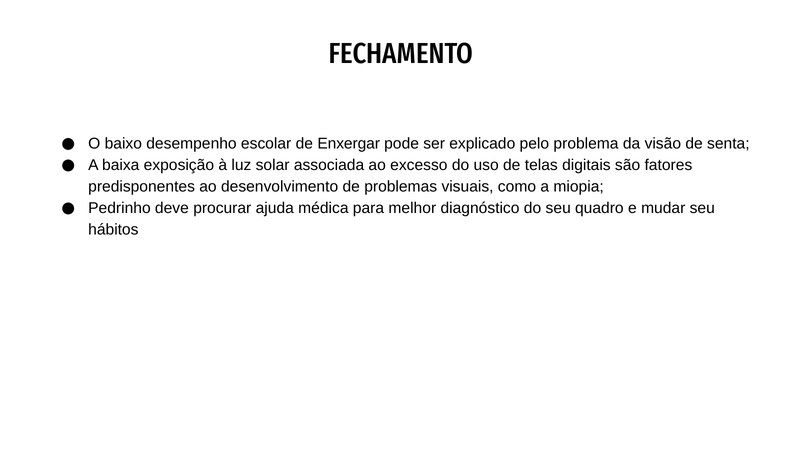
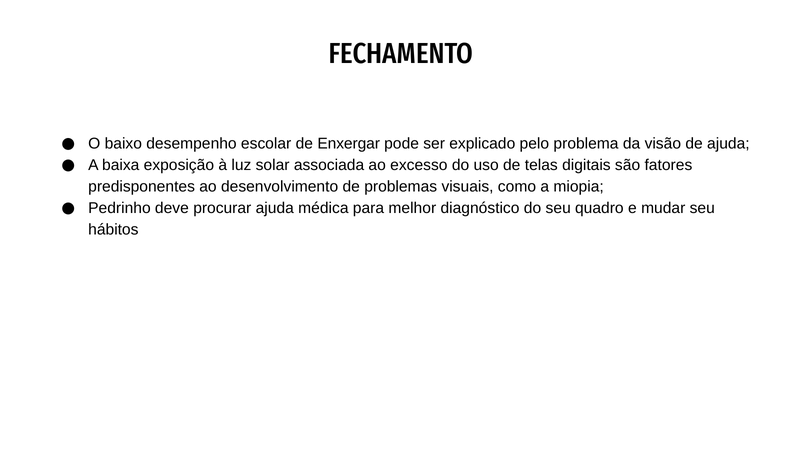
de senta: senta -> ajuda (728, 144)
